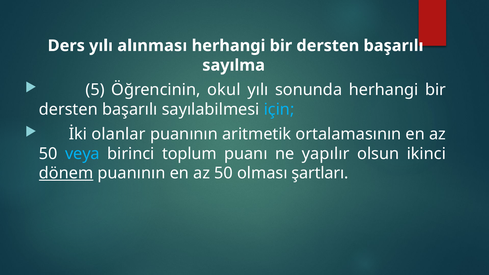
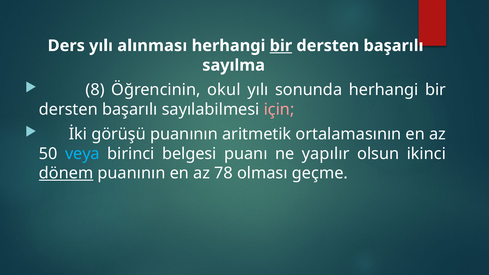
bir underline: none -> present (281, 46)
5: 5 -> 8 (95, 90)
için colour: light blue -> pink (279, 109)
olanlar: olanlar -> görüşü (119, 134)
toplum: toplum -> belgesi (189, 154)
puanının en az 50: 50 -> 78 (224, 173)
şartları: şartları -> geçme (320, 173)
